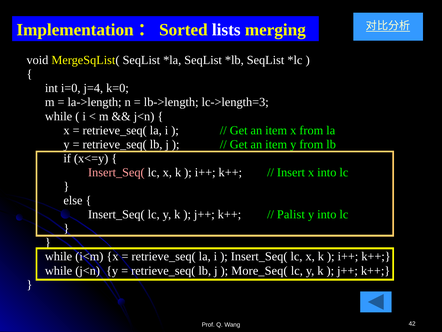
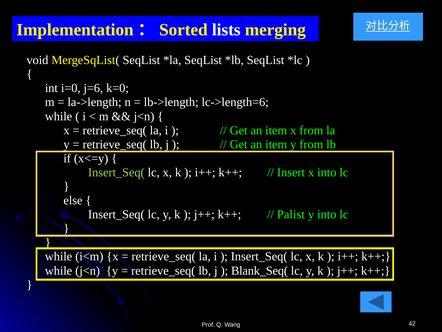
j=4: j=4 -> j=6 (93, 88)
lc->length=3: lc->length=3 -> lc->length=6 (235, 102)
Insert_Seq( colour: pink -> light green (116, 172)
More_Seq(: More_Seq( -> Blank_Seq( (260, 270)
